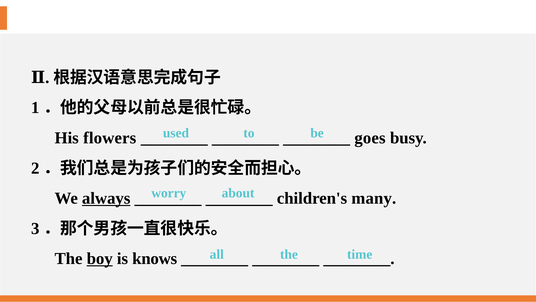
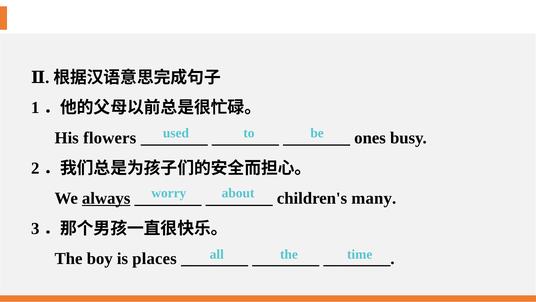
goes: goes -> ones (370, 138)
boy underline: present -> none (100, 258)
knows: knows -> places (155, 258)
